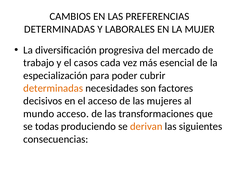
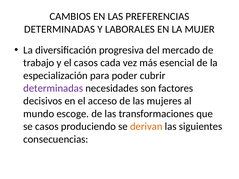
determinadas colour: orange -> purple (53, 88)
mundo acceso: acceso -> escoge (73, 114)
se todas: todas -> casos (47, 127)
